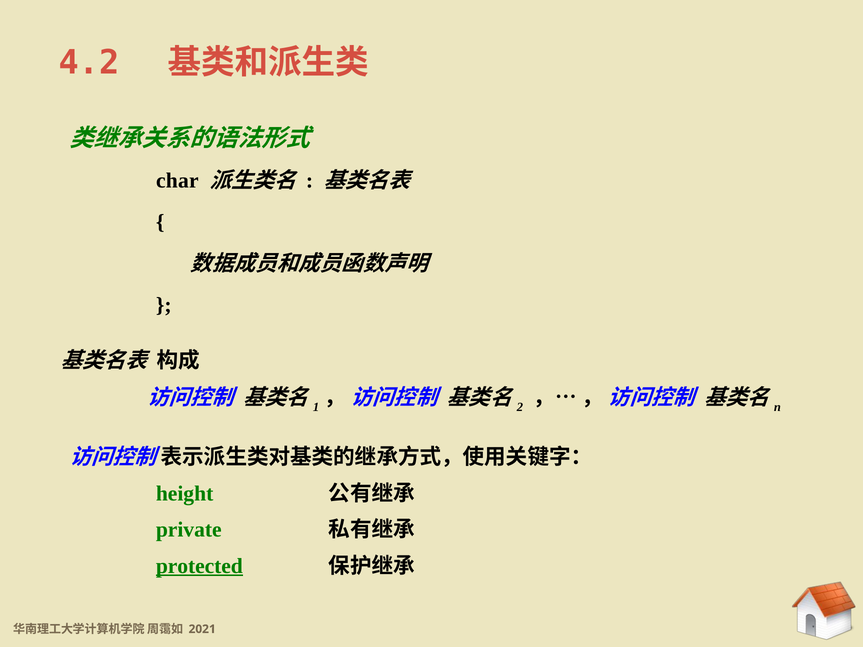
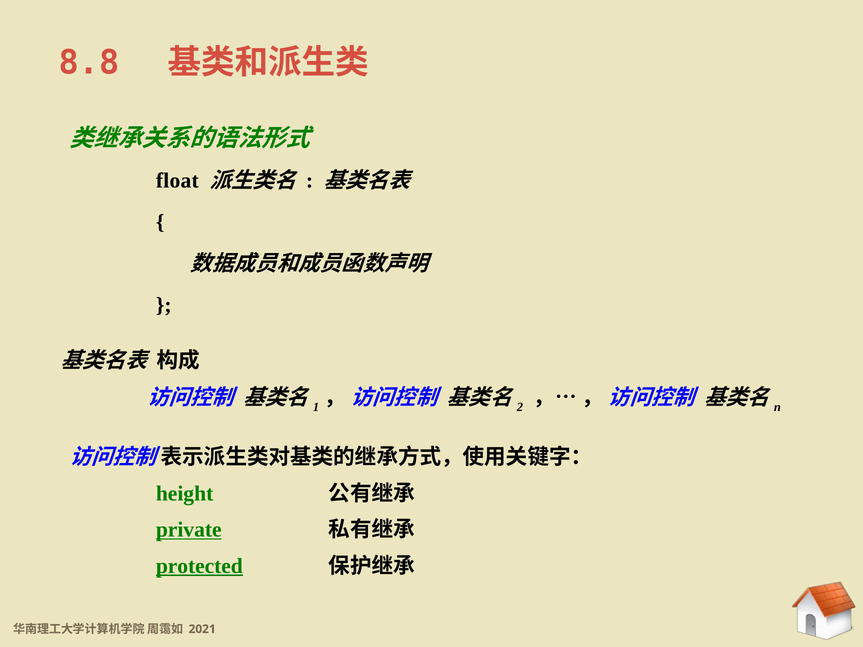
4.2: 4.2 -> 8.8 (89, 63)
char: char -> float (177, 181)
private underline: none -> present (189, 530)
